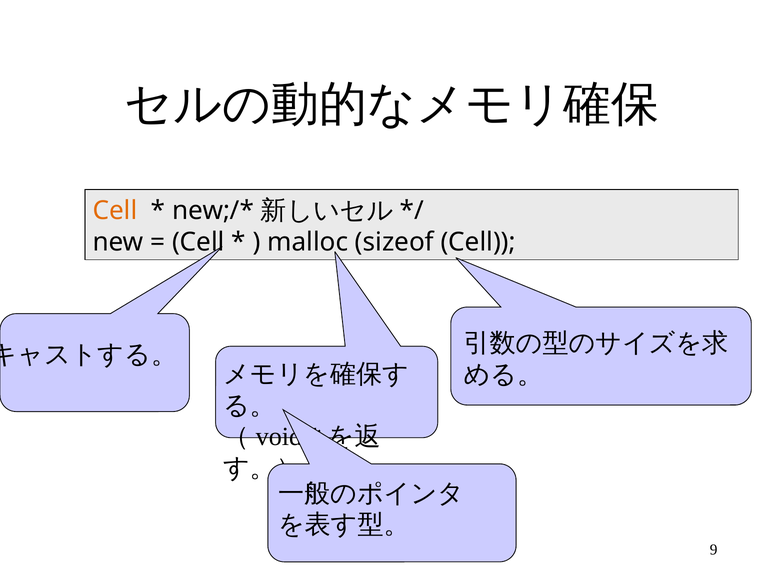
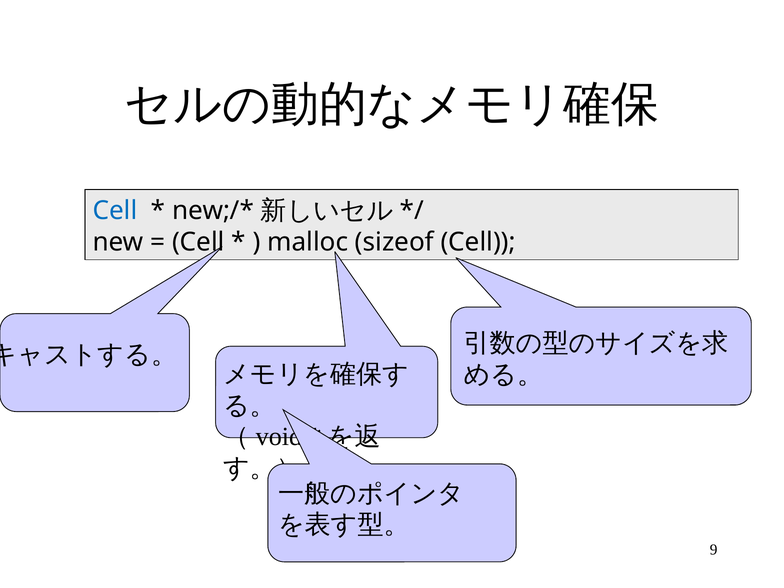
Cell colour: orange -> blue (115, 211)
